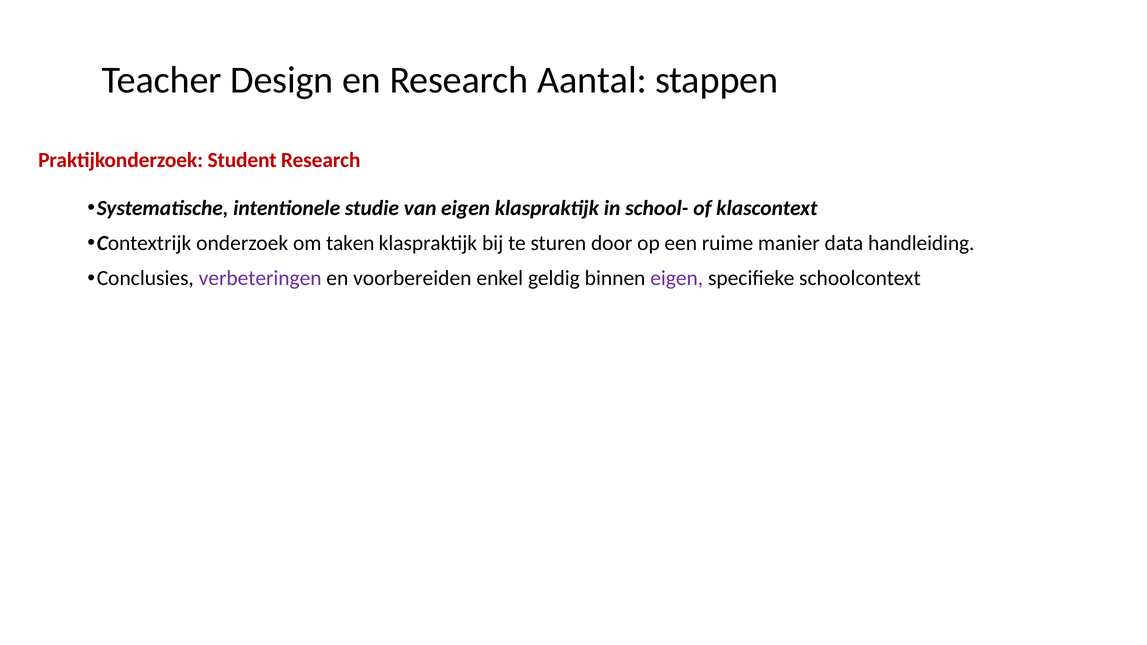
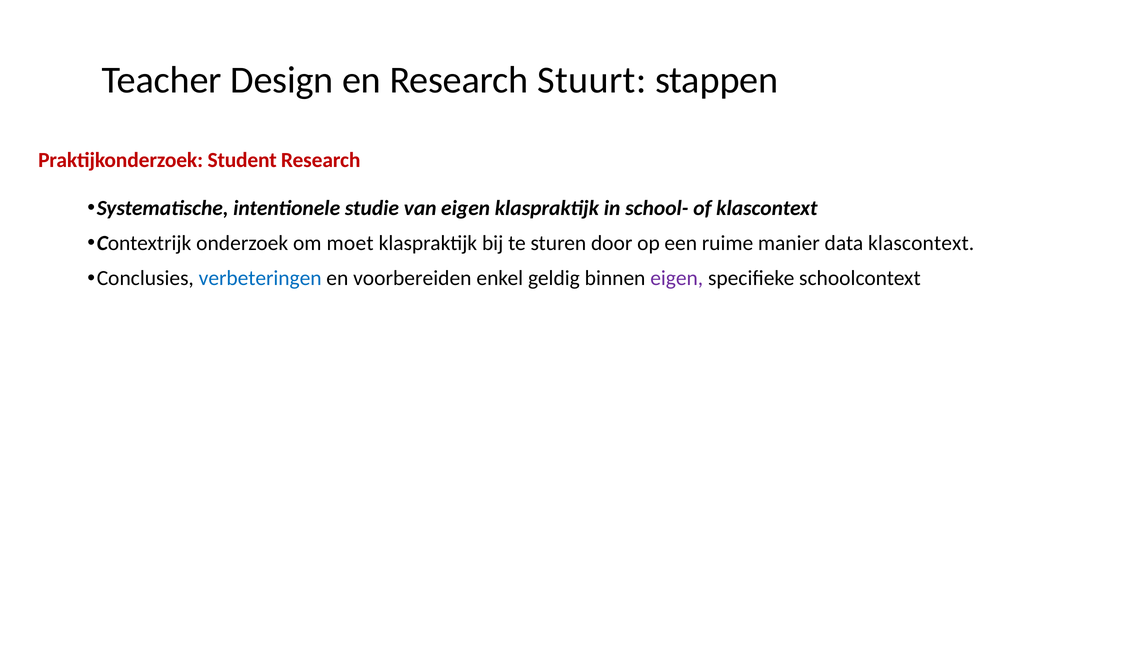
Aantal: Aantal -> Stuurt (592, 80)
taken: taken -> moet (350, 243)
data handleiding: handleiding -> klascontext (921, 243)
verbeteringen colour: purple -> blue (260, 278)
